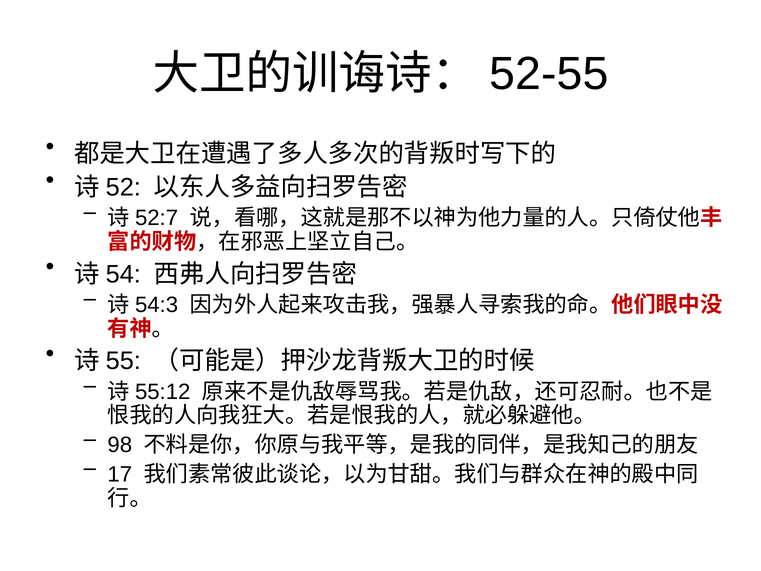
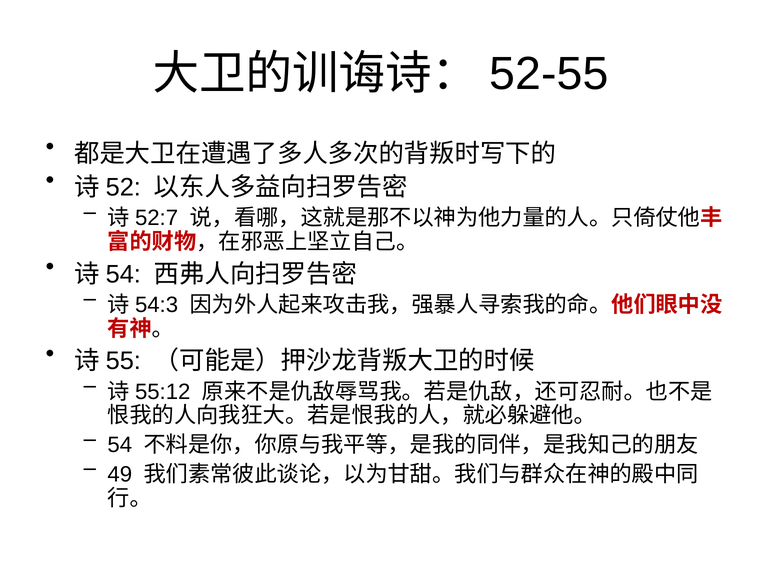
98: 98 -> 54 (120, 445)
17: 17 -> 49 (120, 474)
